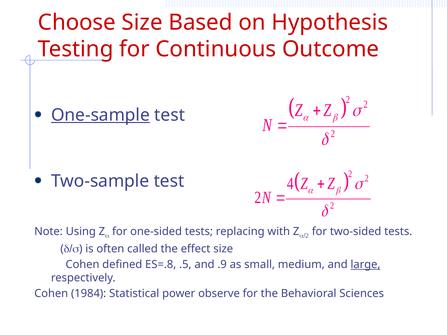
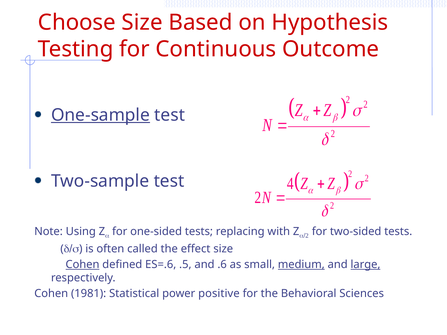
Cohen underline: none -> present (83, 265)
ES=.8: ES=.8 -> ES=.6 (161, 265)
.9: .9 -> .6 (222, 265)
medium underline: none -> present (301, 265)
1984: 1984 -> 1981 (89, 294)
observe: observe -> positive (219, 294)
